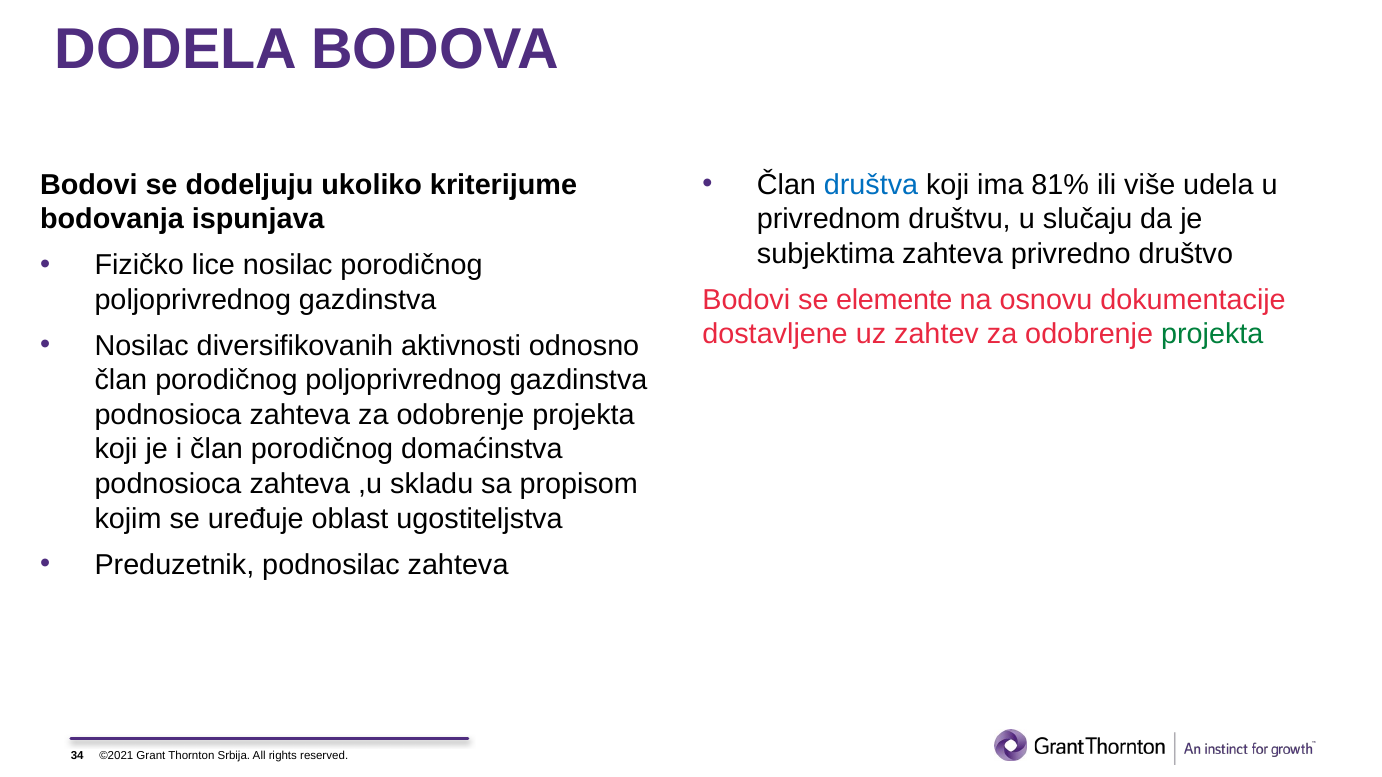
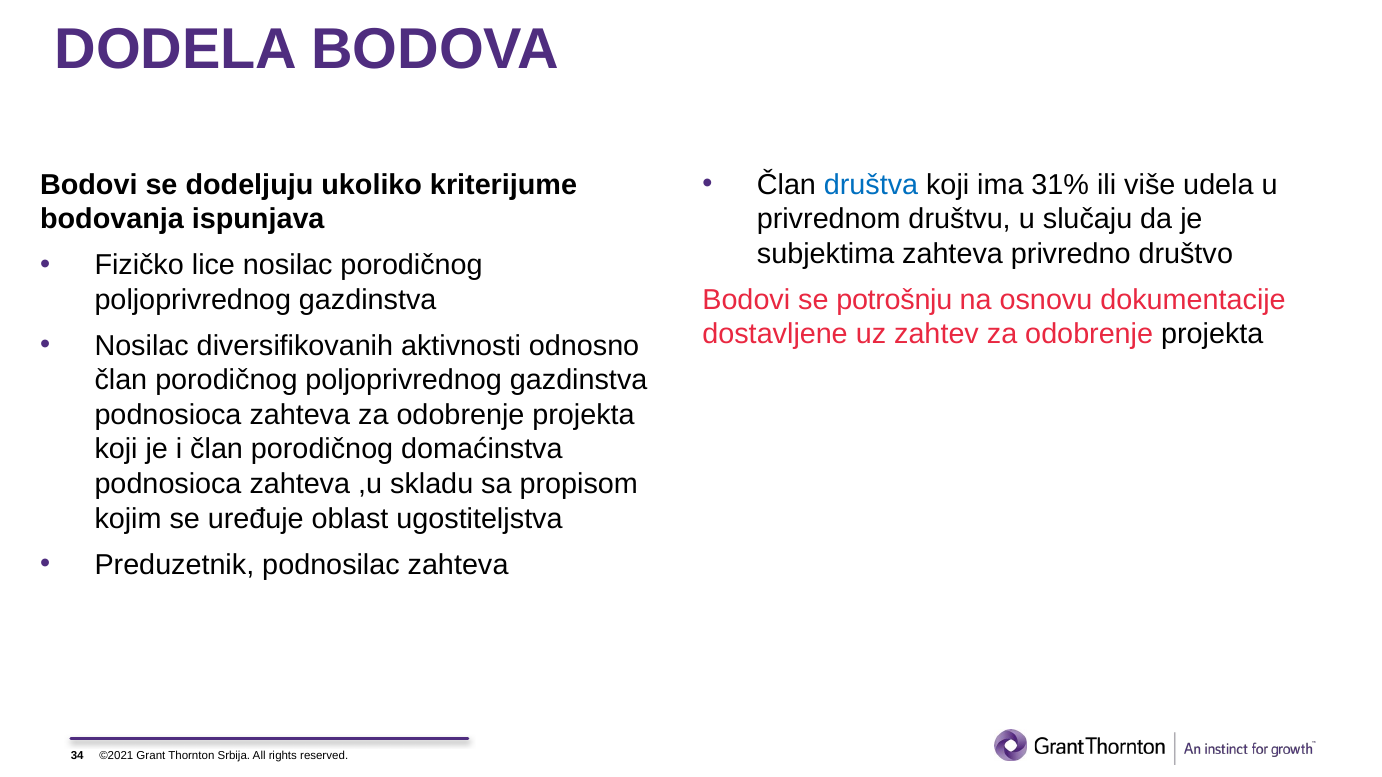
81%: 81% -> 31% (1060, 185)
elemente: elemente -> potrošnju (894, 300)
projekta colour: green -> black (1212, 335)
